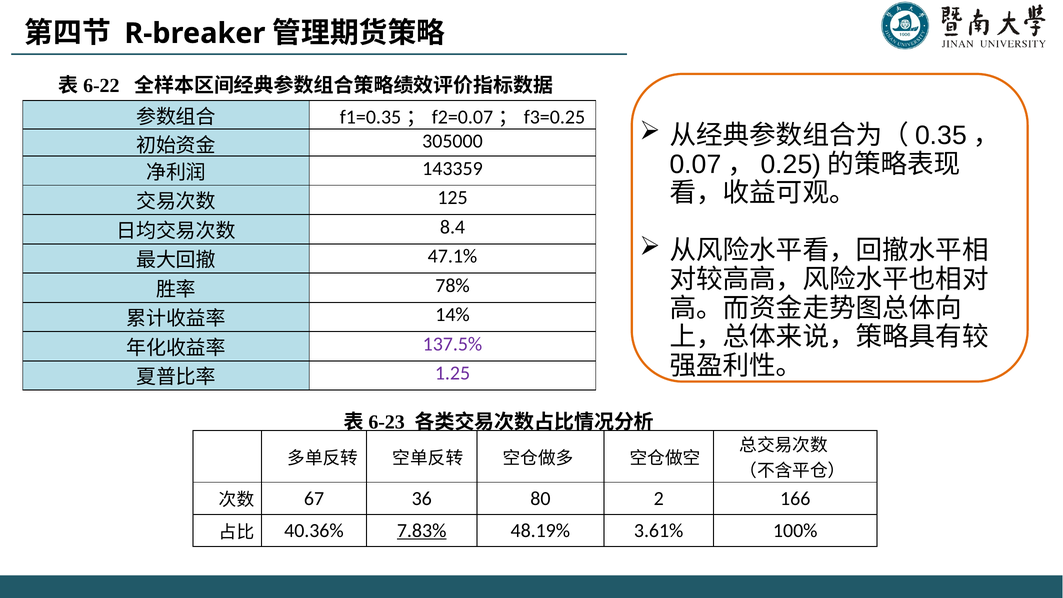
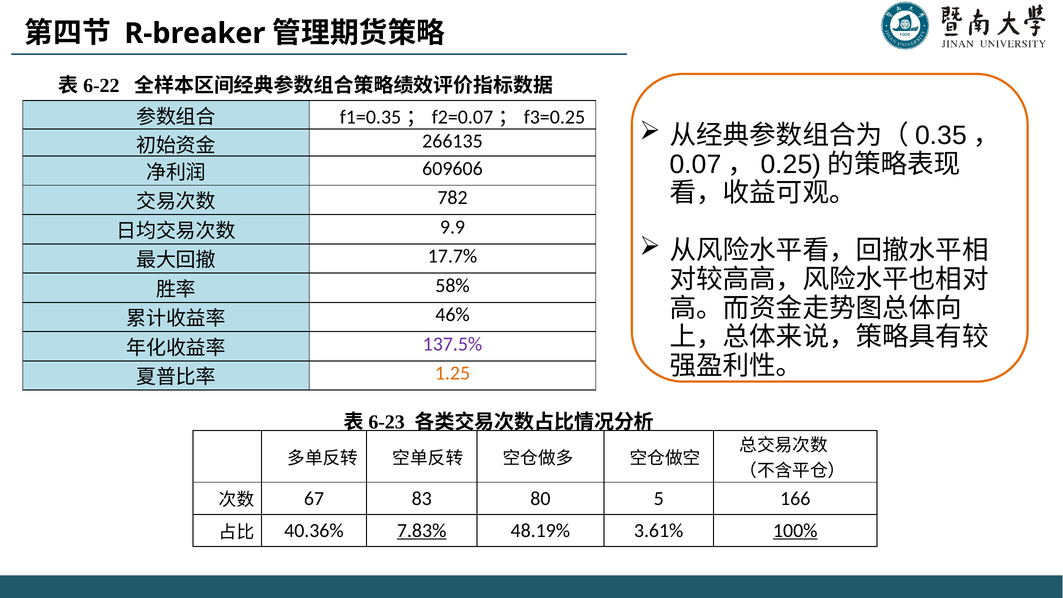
305000: 305000 -> 266135 (452, 141)
143359: 143359 -> 609606 (452, 168)
125: 125 -> 782 (453, 198)
8.4: 8.4 -> 9.9 (453, 227)
47.1%: 47.1% -> 17.7% (452, 256)
78%: 78% -> 58% (453, 286)
14%: 14% -> 46% (453, 315)
1.25 colour: purple -> orange (452, 373)
36: 36 -> 83 (422, 499)
2: 2 -> 5 (659, 499)
100% underline: none -> present (795, 531)
